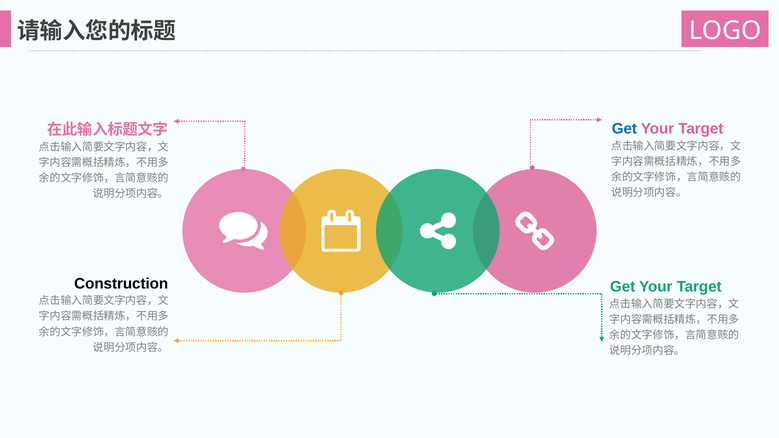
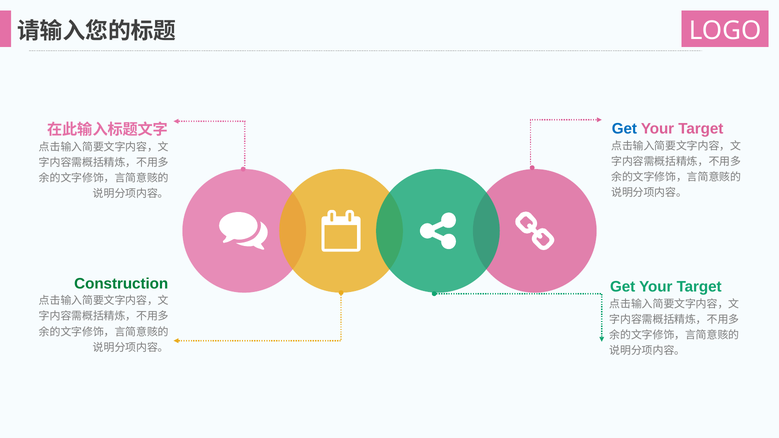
Construction colour: black -> green (121, 284)
